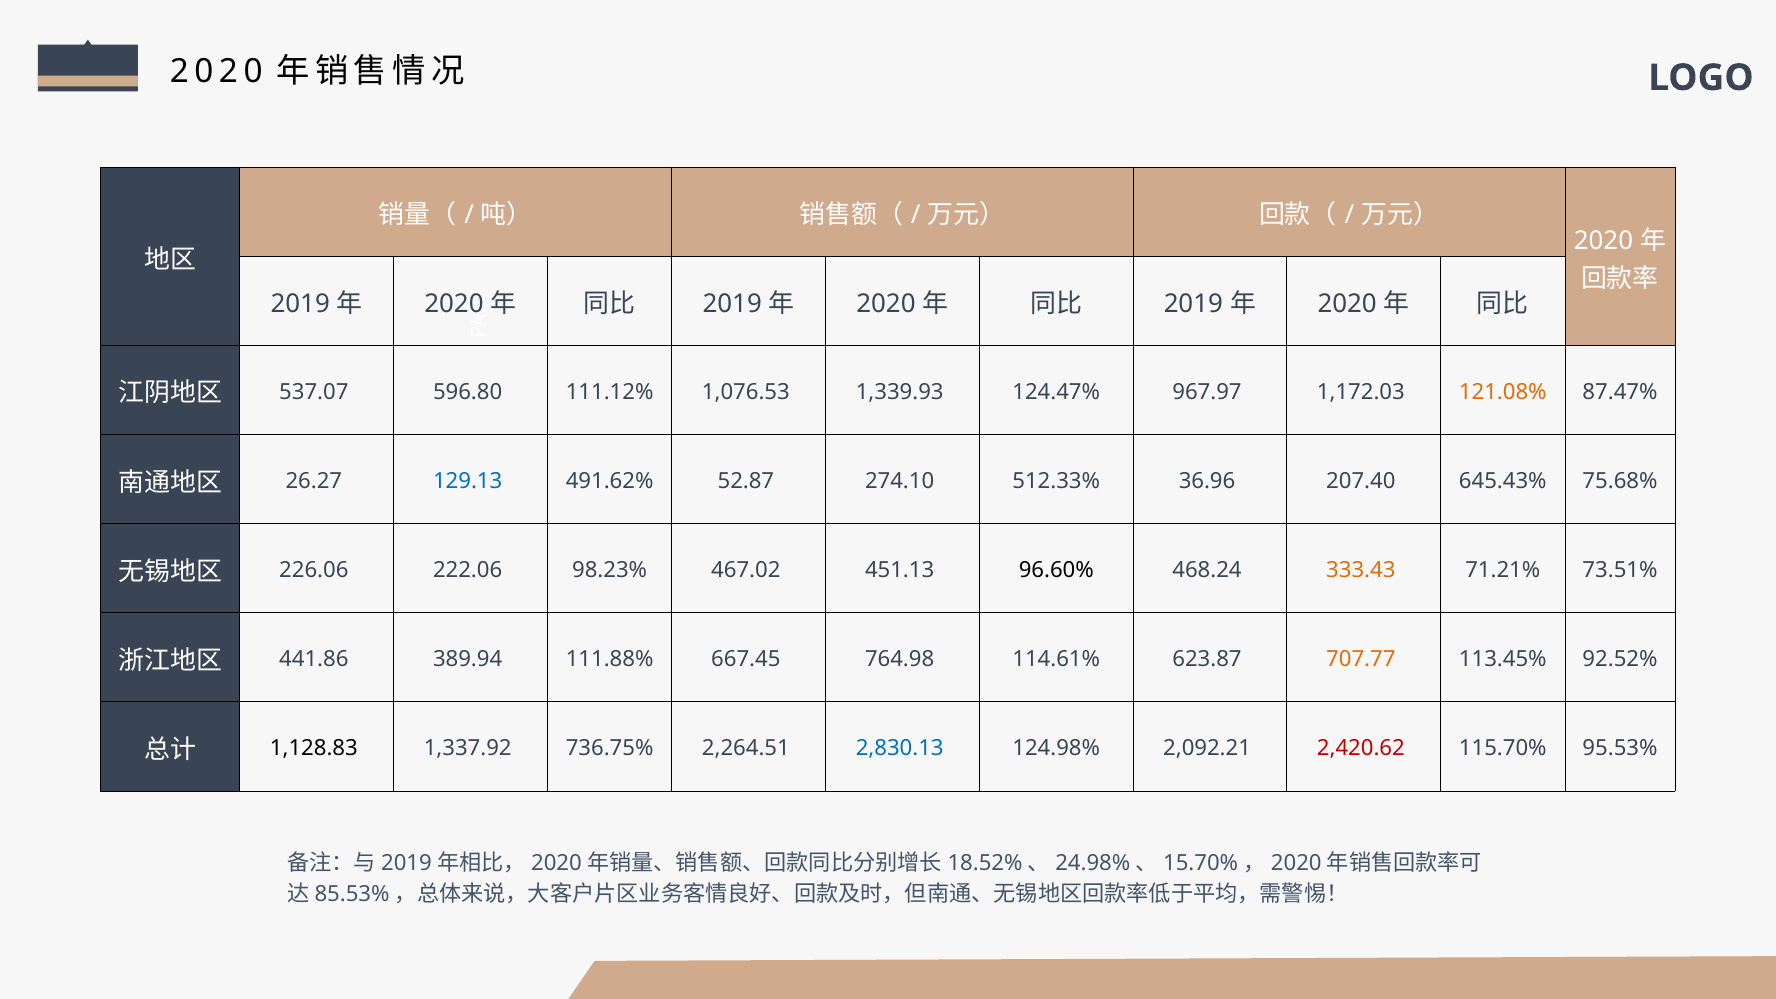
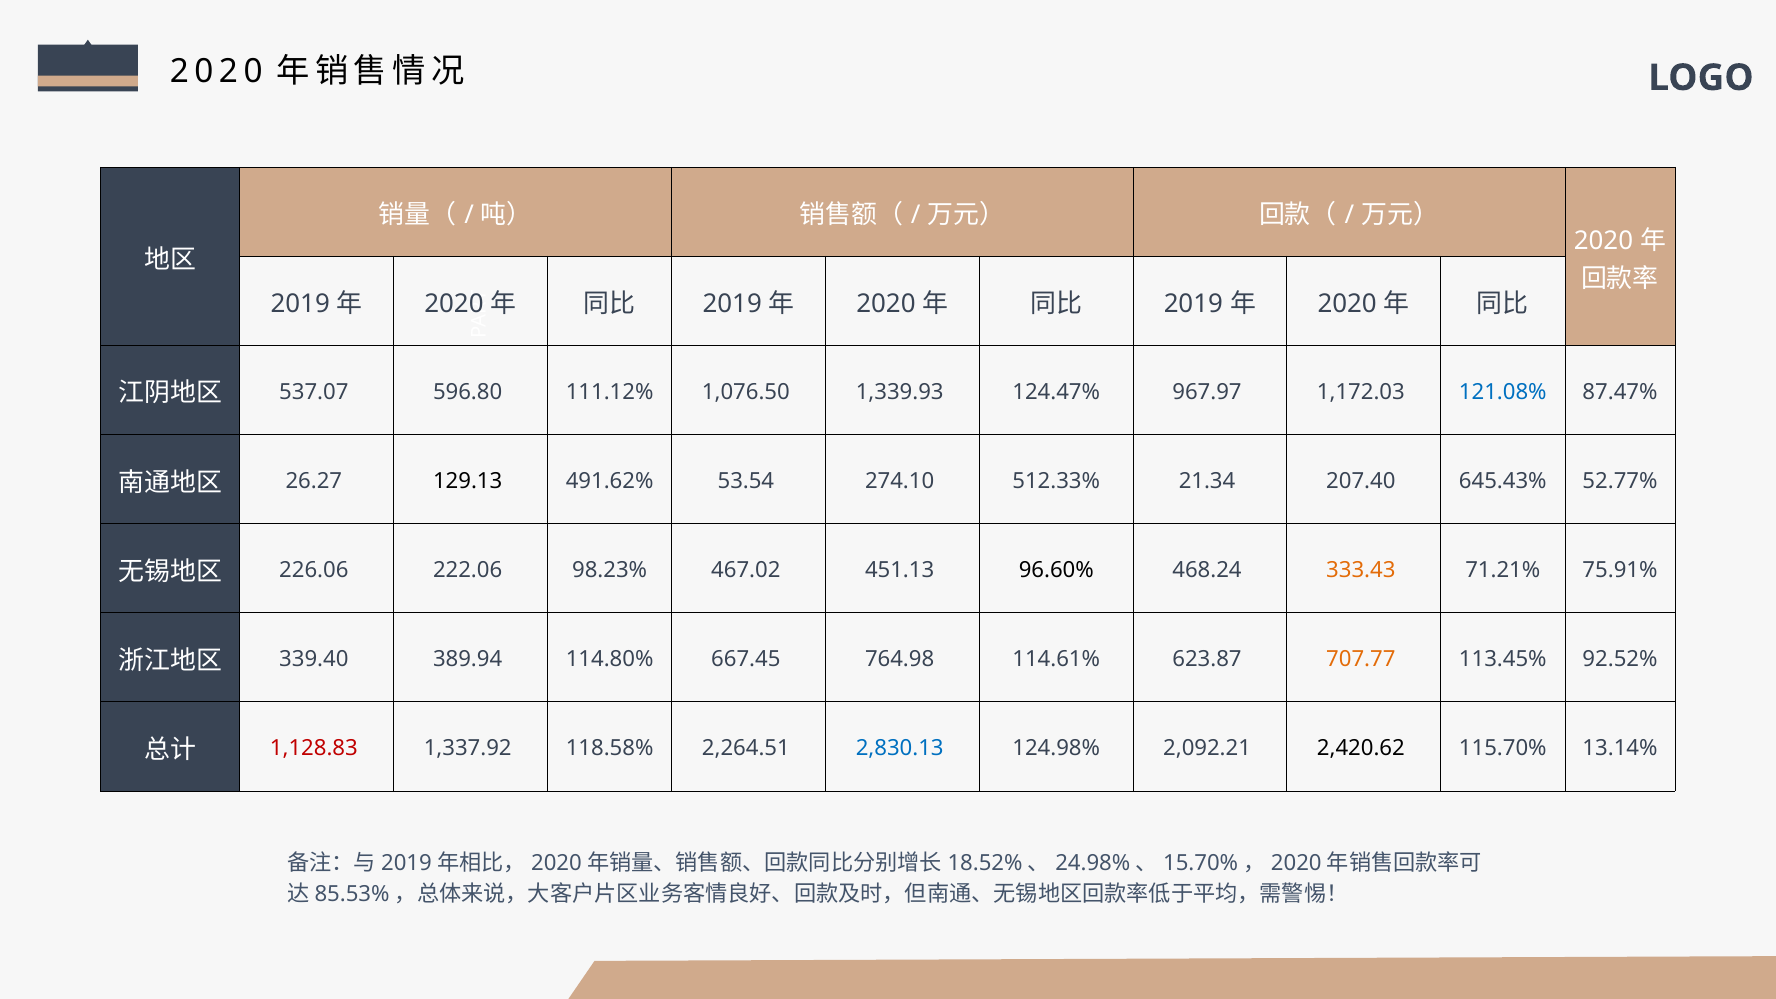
1,076.53: 1,076.53 -> 1,076.50 (746, 392)
121.08% colour: orange -> blue (1503, 392)
129.13 colour: blue -> black (468, 481)
52.87: 52.87 -> 53.54 (746, 481)
36.96: 36.96 -> 21.34 (1207, 481)
75.68%: 75.68% -> 52.77% (1620, 481)
73.51%: 73.51% -> 75.91% (1620, 570)
441.86: 441.86 -> 339.40 (314, 659)
111.88%: 111.88% -> 114.80% (610, 659)
1,128.83 colour: black -> red (314, 748)
736.75%: 736.75% -> 118.58% (610, 748)
2,420.62 colour: red -> black (1361, 748)
95.53%: 95.53% -> 13.14% (1620, 748)
